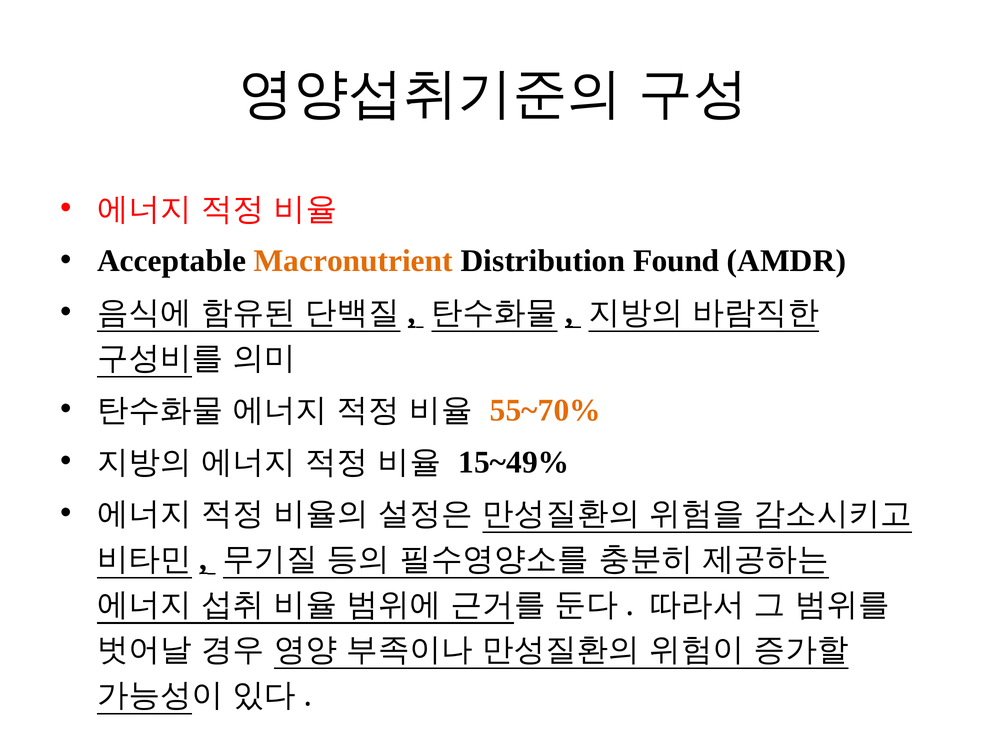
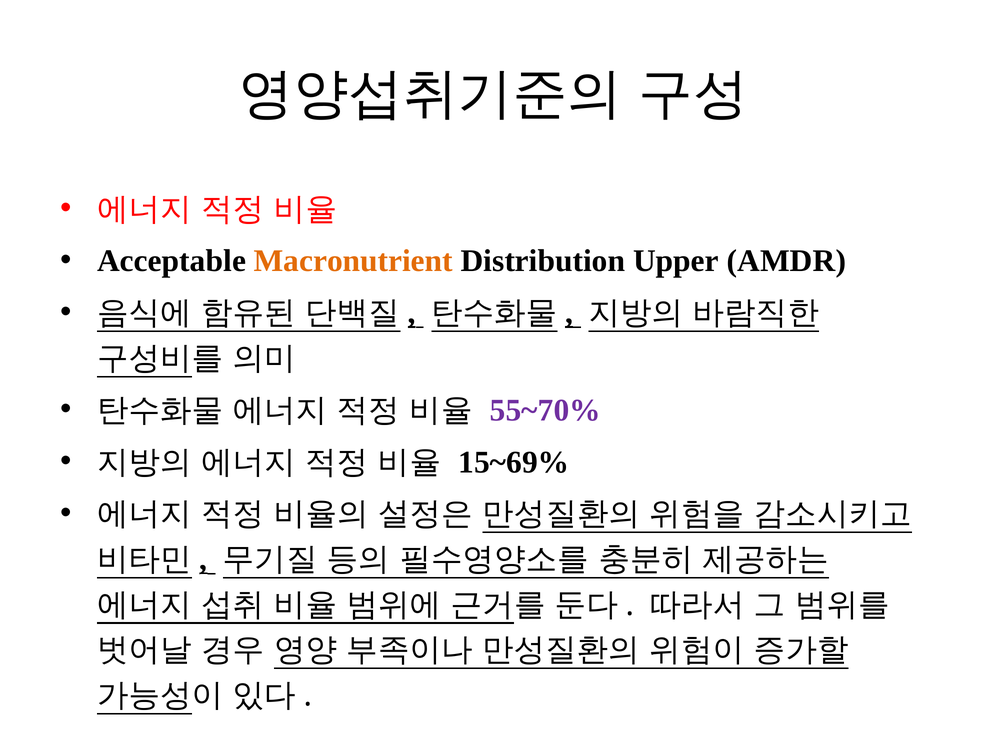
Found: Found -> Upper (676, 261)
55~70% colour: orange -> purple (545, 410)
15~49%: 15~49% -> 15~69% (514, 462)
